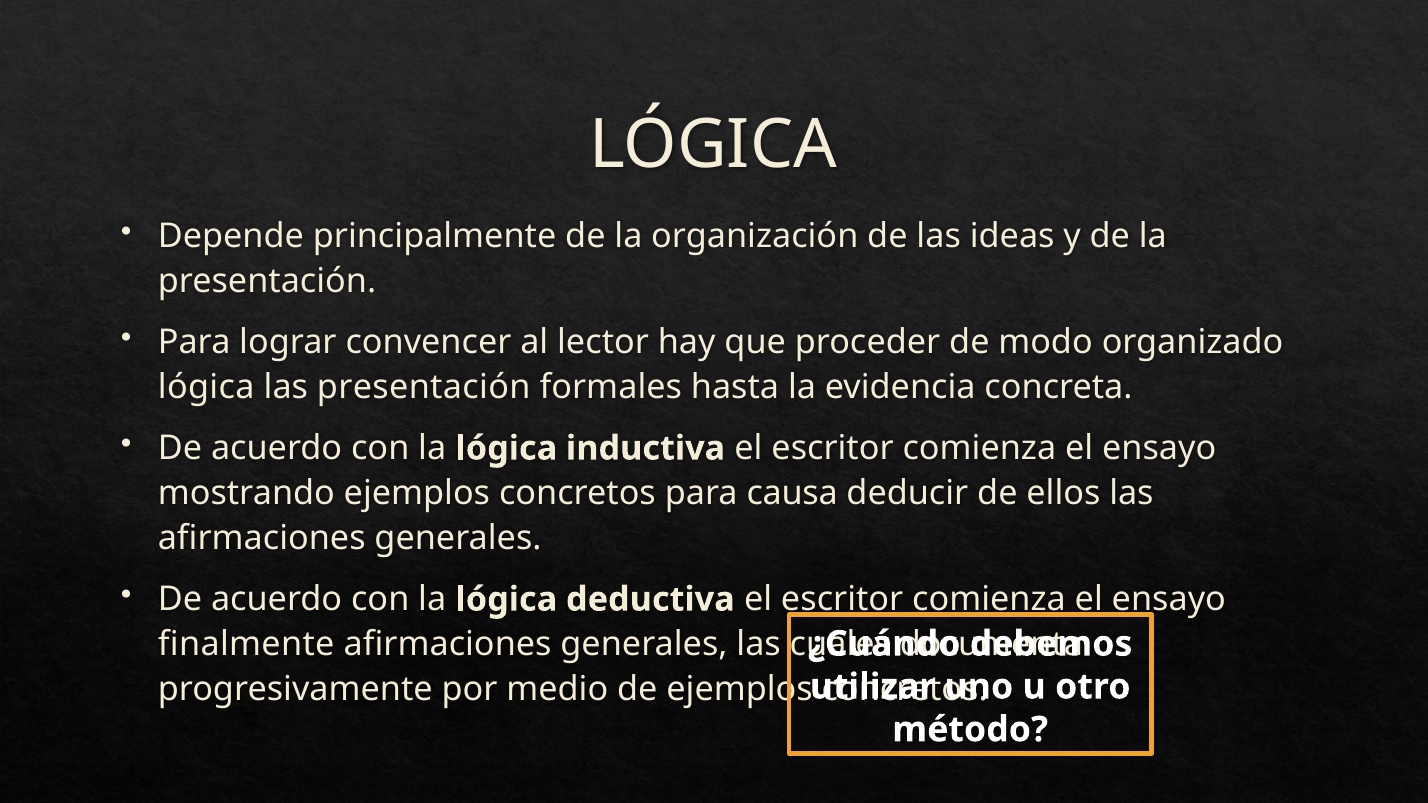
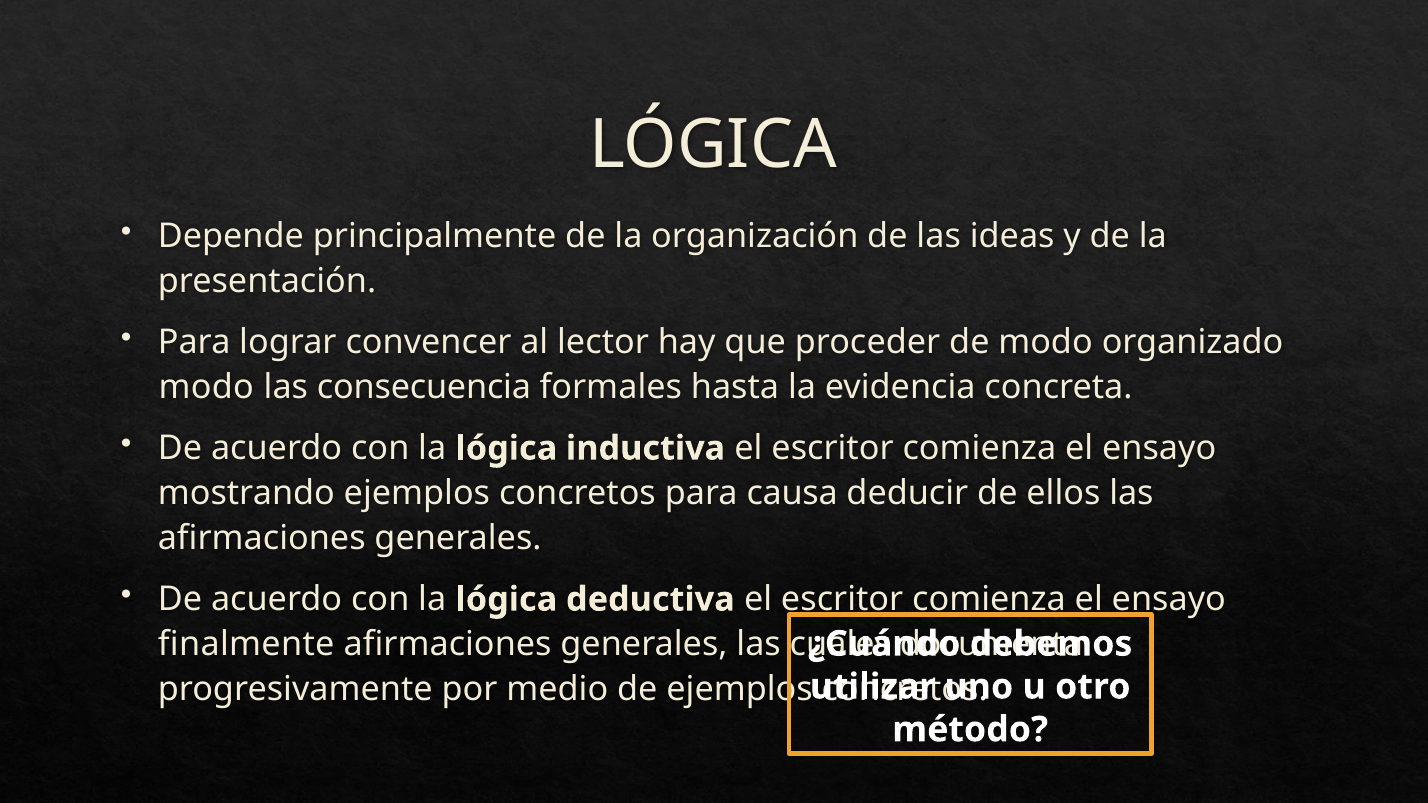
lógica: lógica -> modo (206, 388)
las presentación: presentación -> consecuencia (424, 388)
